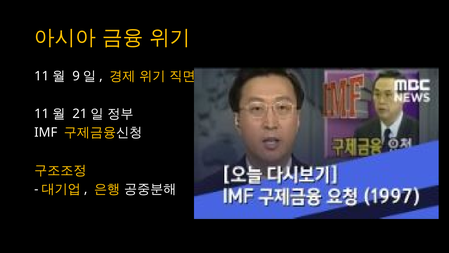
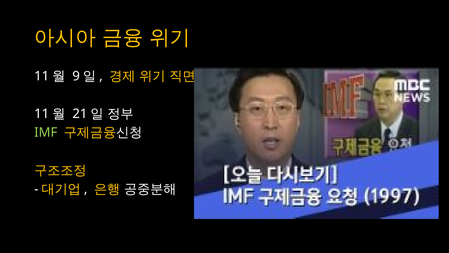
IMF colour: white -> light green (46, 132)
